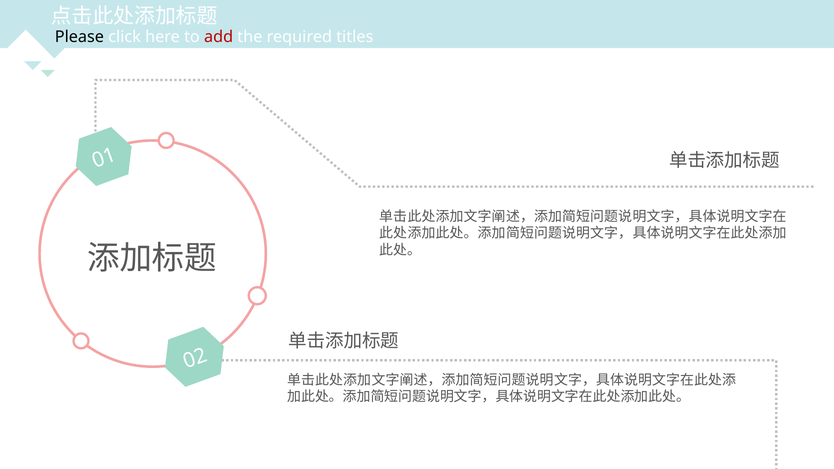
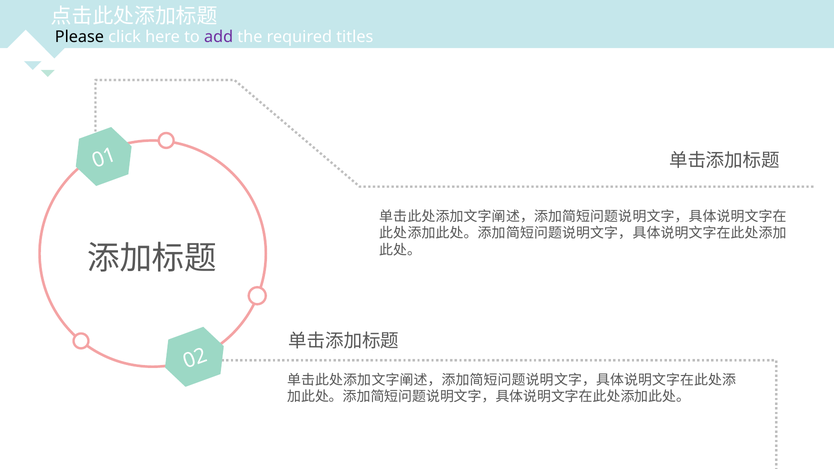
add colour: red -> purple (219, 37)
